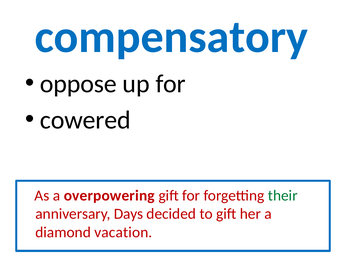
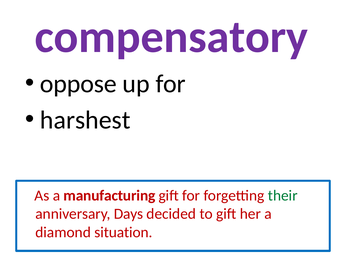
compensatory colour: blue -> purple (171, 37)
cowered: cowered -> harshest (85, 120)
overpowering: overpowering -> manufacturing (109, 196)
vacation: vacation -> situation (123, 233)
